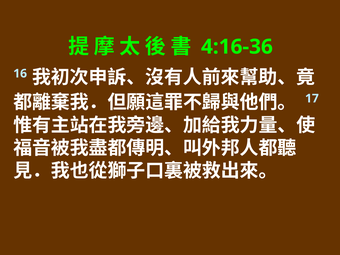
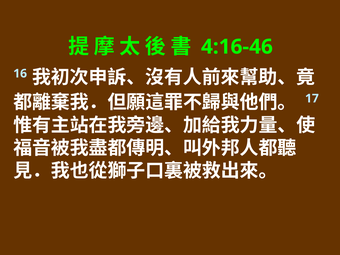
4:16-36: 4:16-36 -> 4:16-46 (237, 47)
